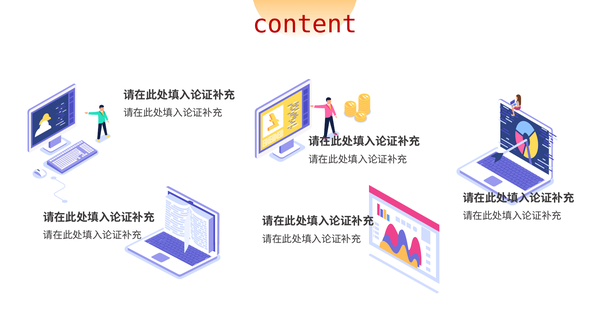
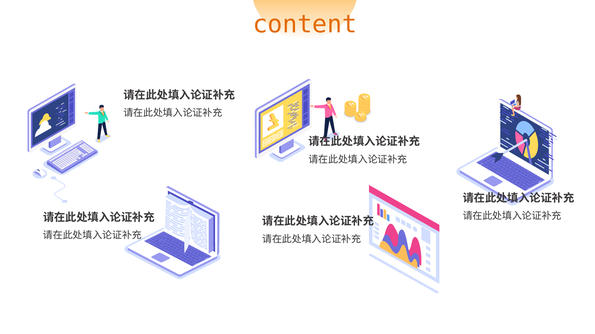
content colour: red -> orange (305, 24)
